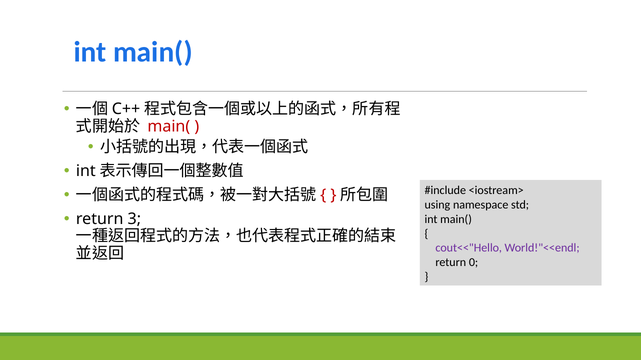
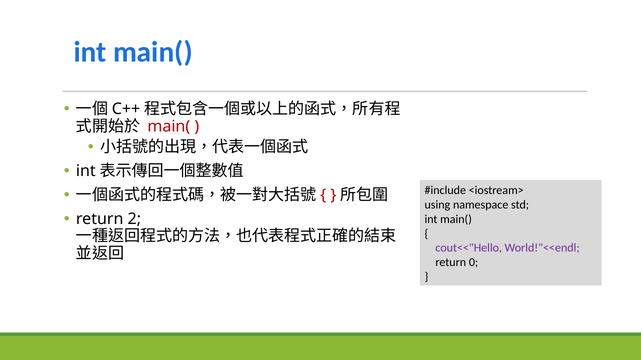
3: 3 -> 2 (134, 219)
